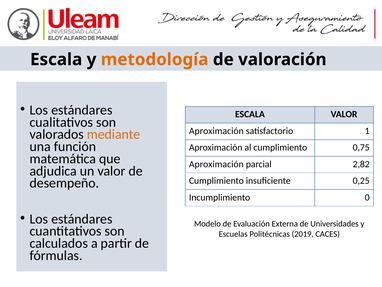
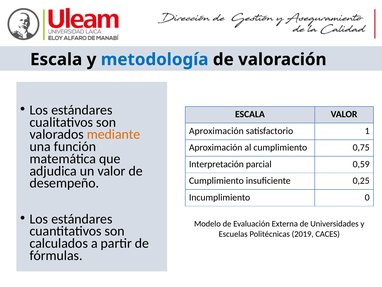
metodología colour: orange -> blue (155, 59)
Aproximación: Aproximación -> Interpretación (216, 164)
2,82: 2,82 -> 0,59 (361, 164)
